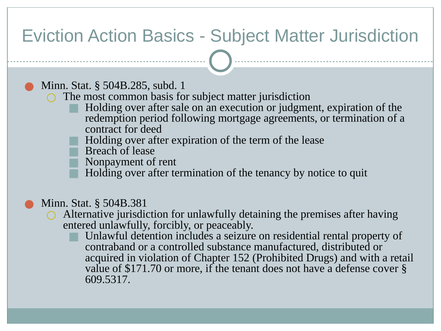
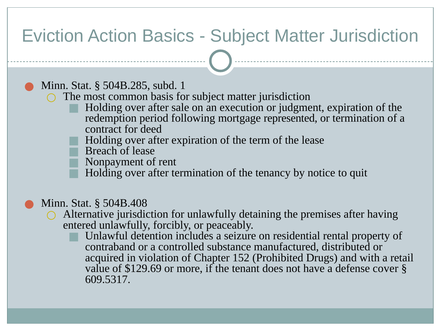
agreements: agreements -> represented (291, 118)
504B.381: 504B.381 -> 504B.408 (125, 203)
$171.70: $171.70 -> $129.69 (143, 268)
